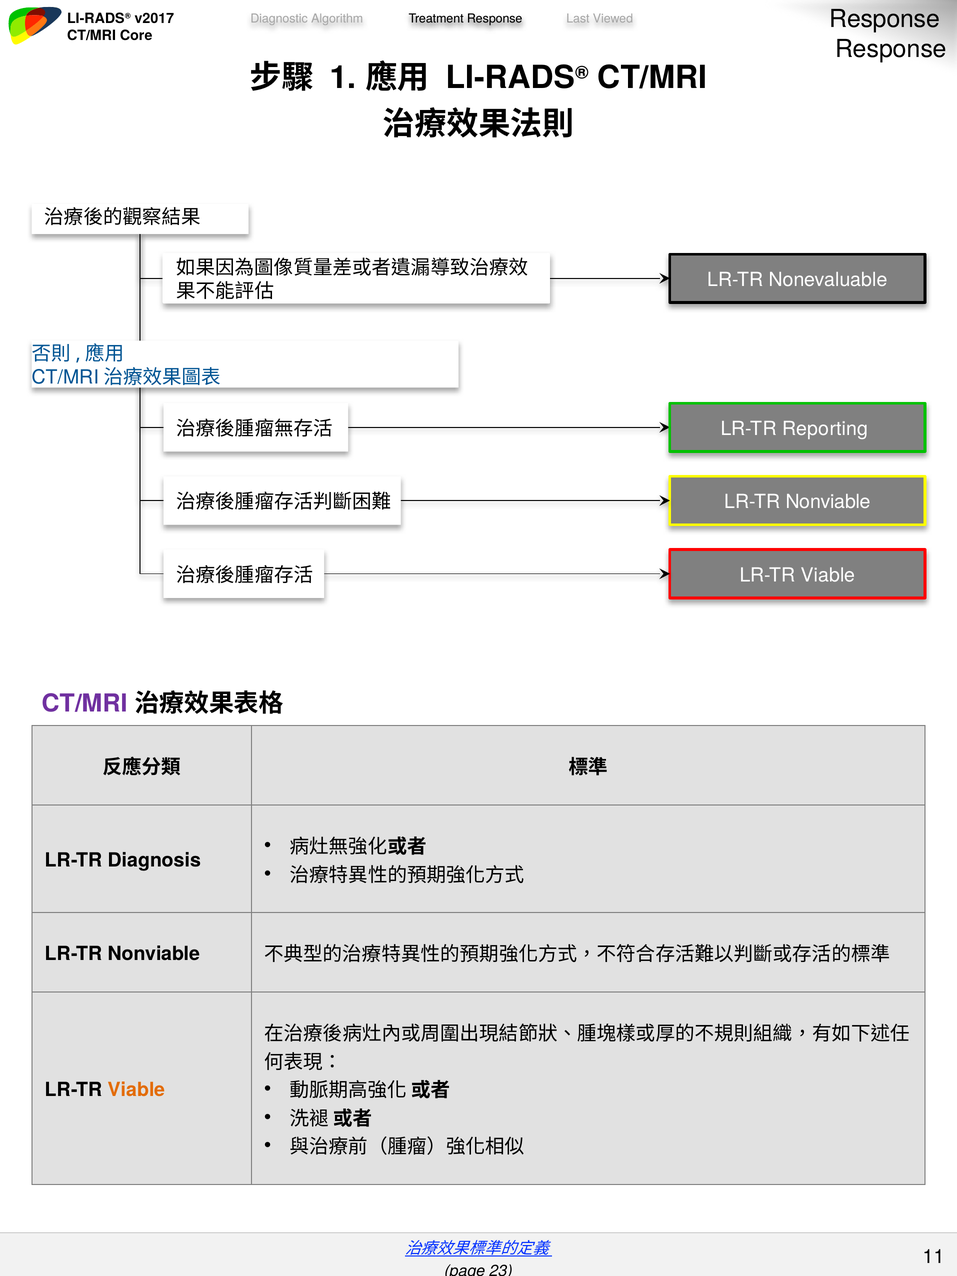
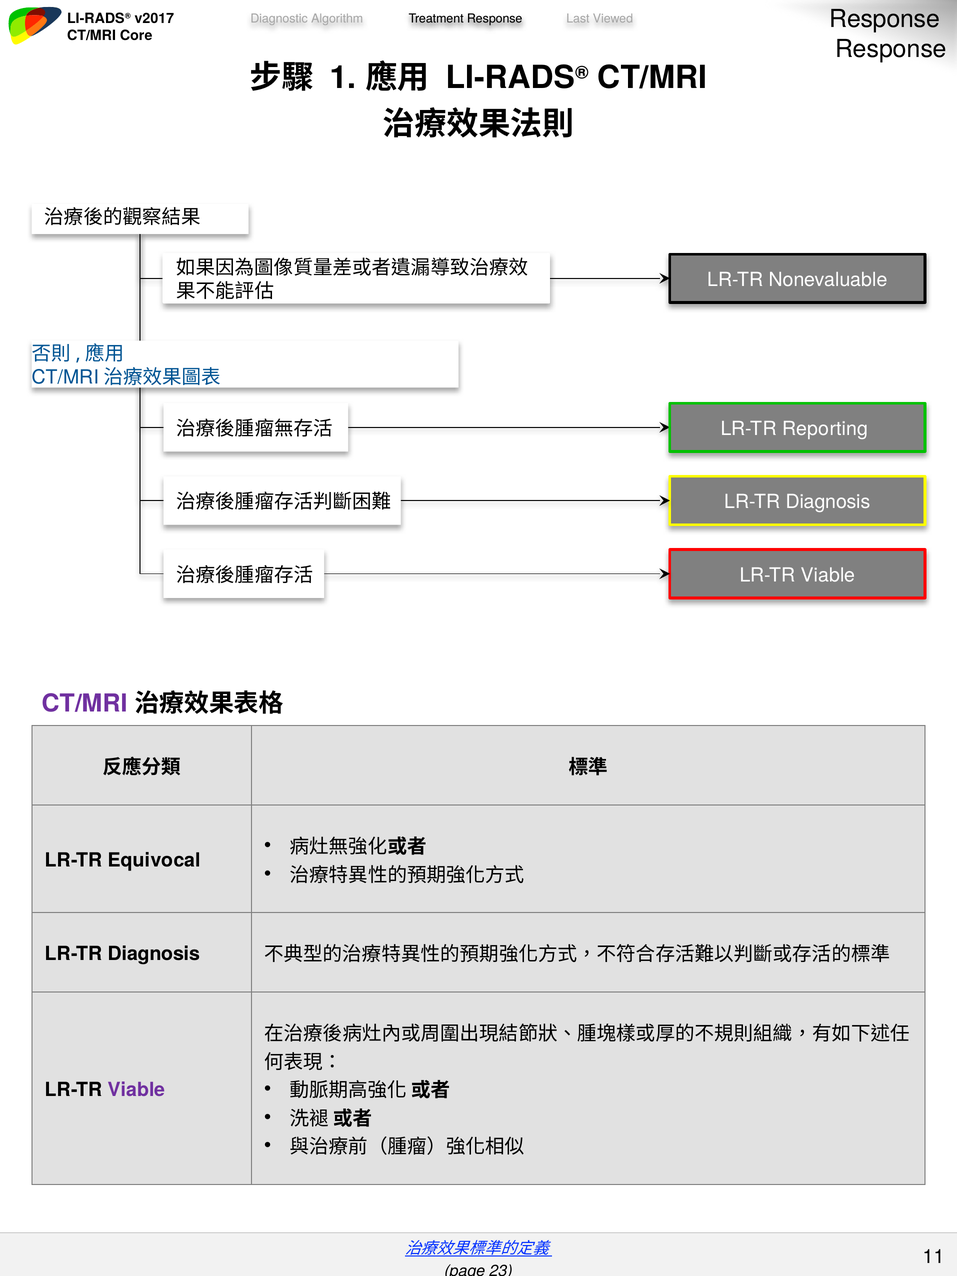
Nonviable: Nonviable -> Diagnosis (828, 502)
Diagnosis: Diagnosis -> Equivocal (154, 860)
Nonviable: Nonviable -> Diagnosis (154, 954)
Viable colour: orange -> purple (137, 1090)
